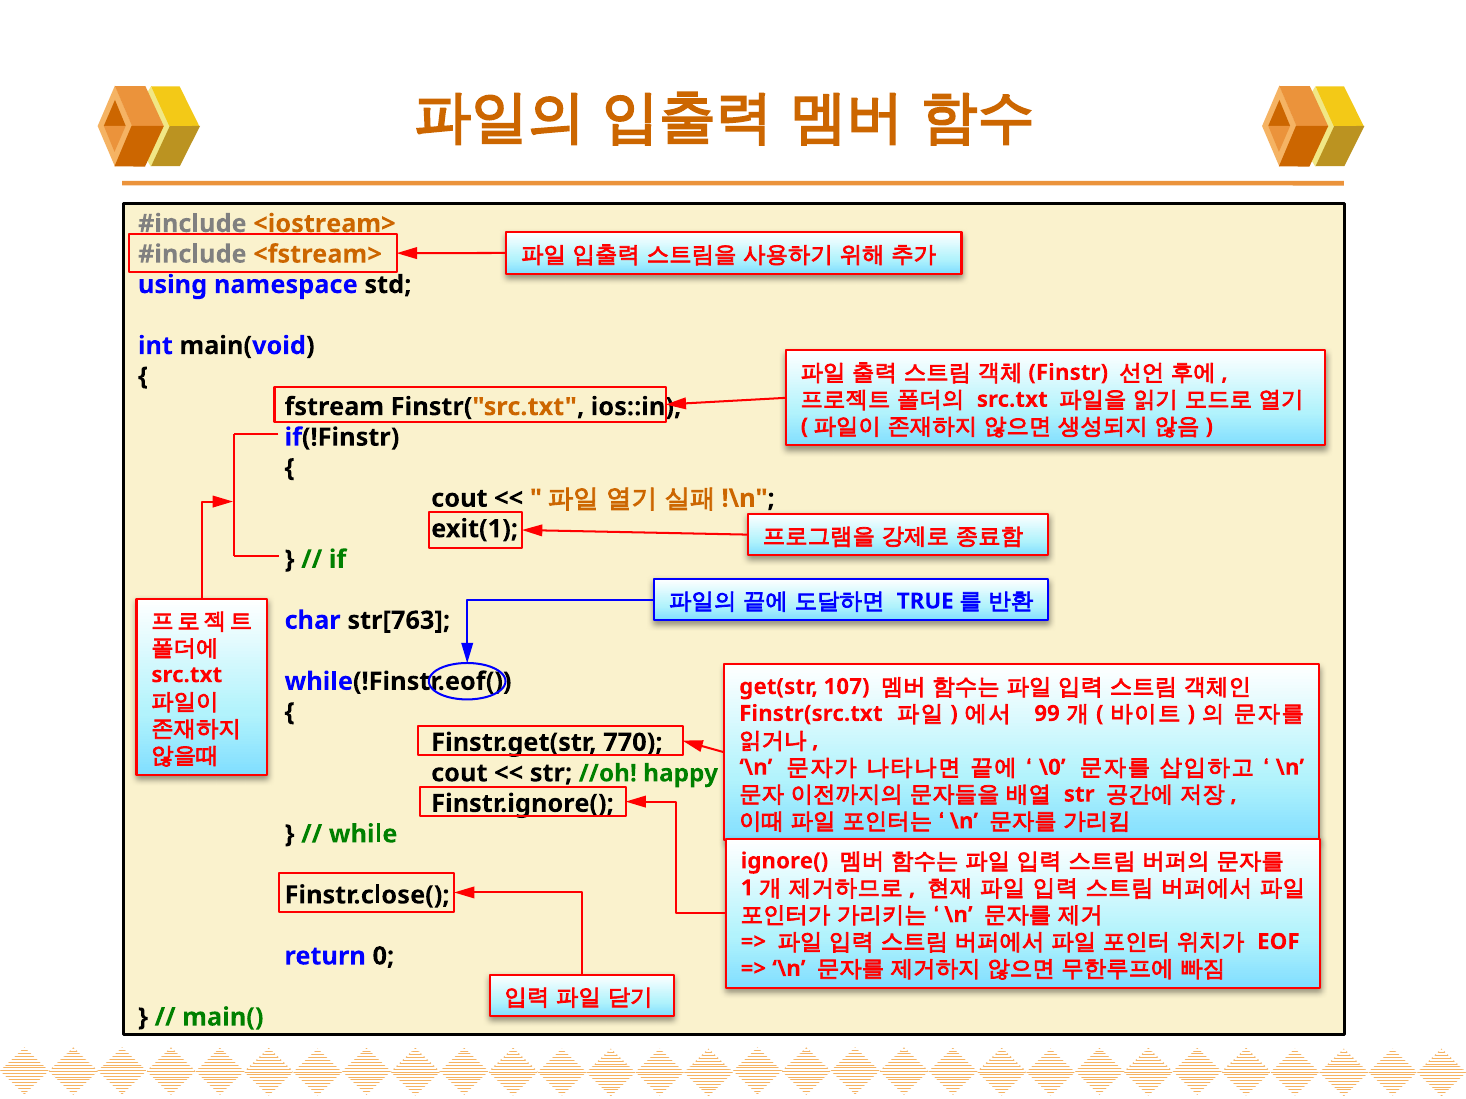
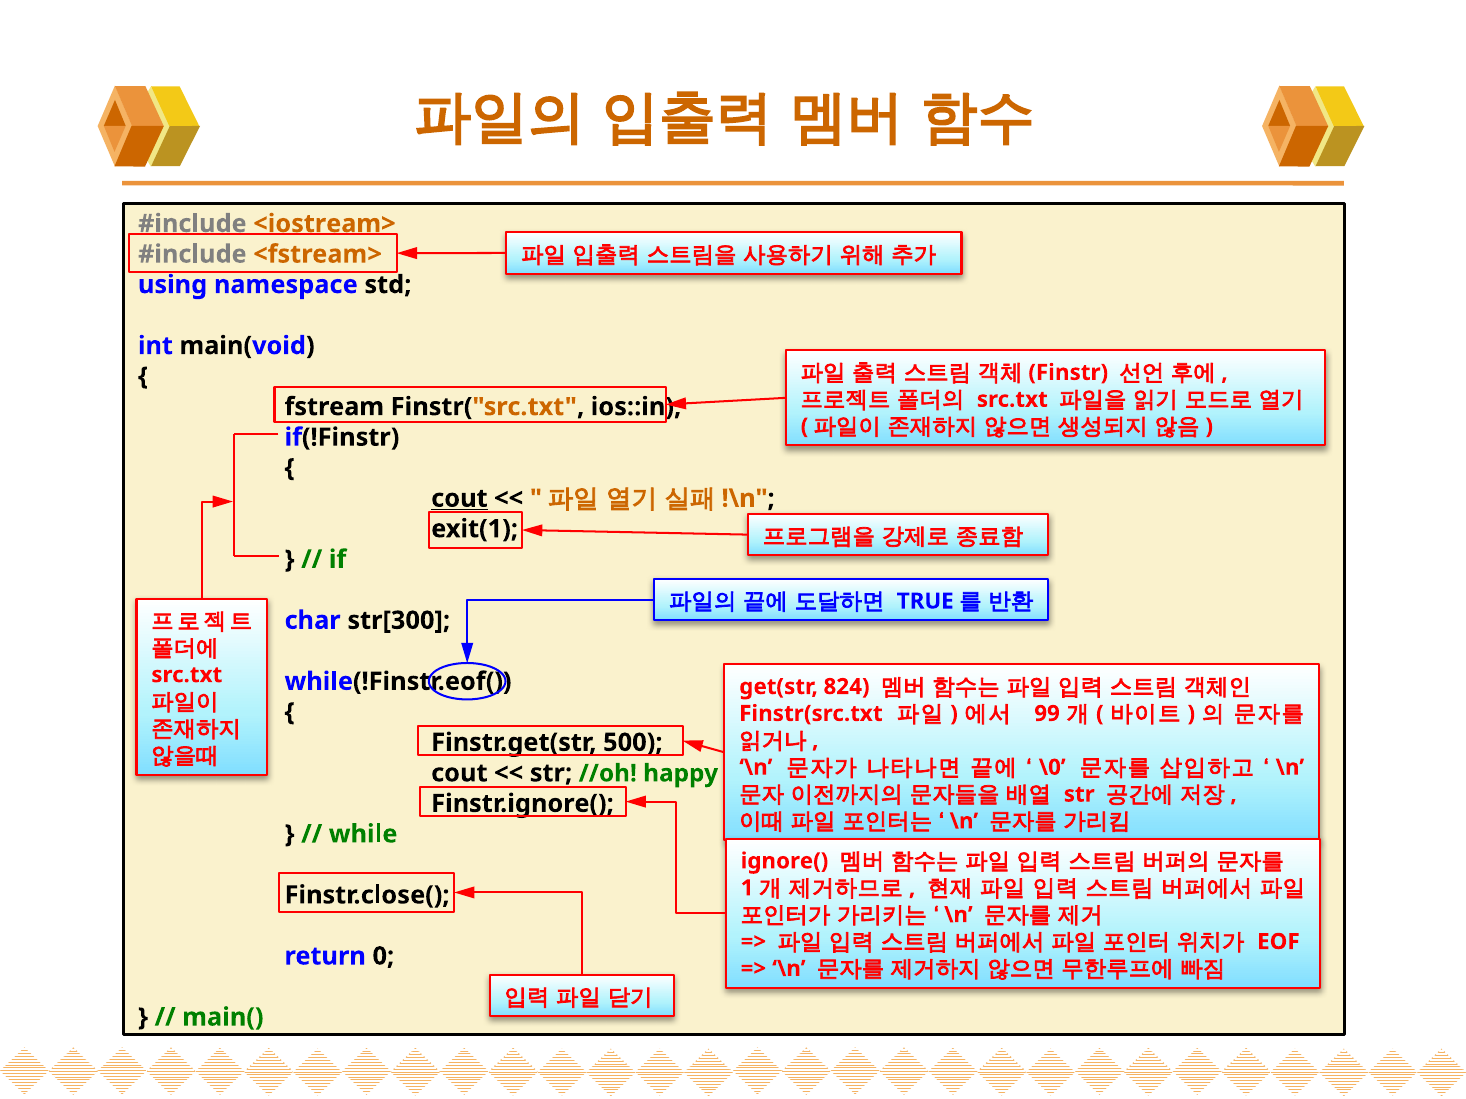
cout underline: none -> present (459, 499)
str[763: str[763 -> str[300 (399, 621)
107: 107 -> 824 (847, 687)
770: 770 -> 500 (633, 743)
